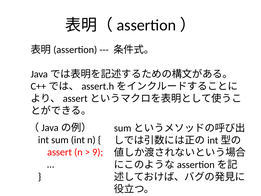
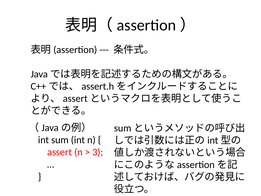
9: 9 -> 3 (98, 152)
